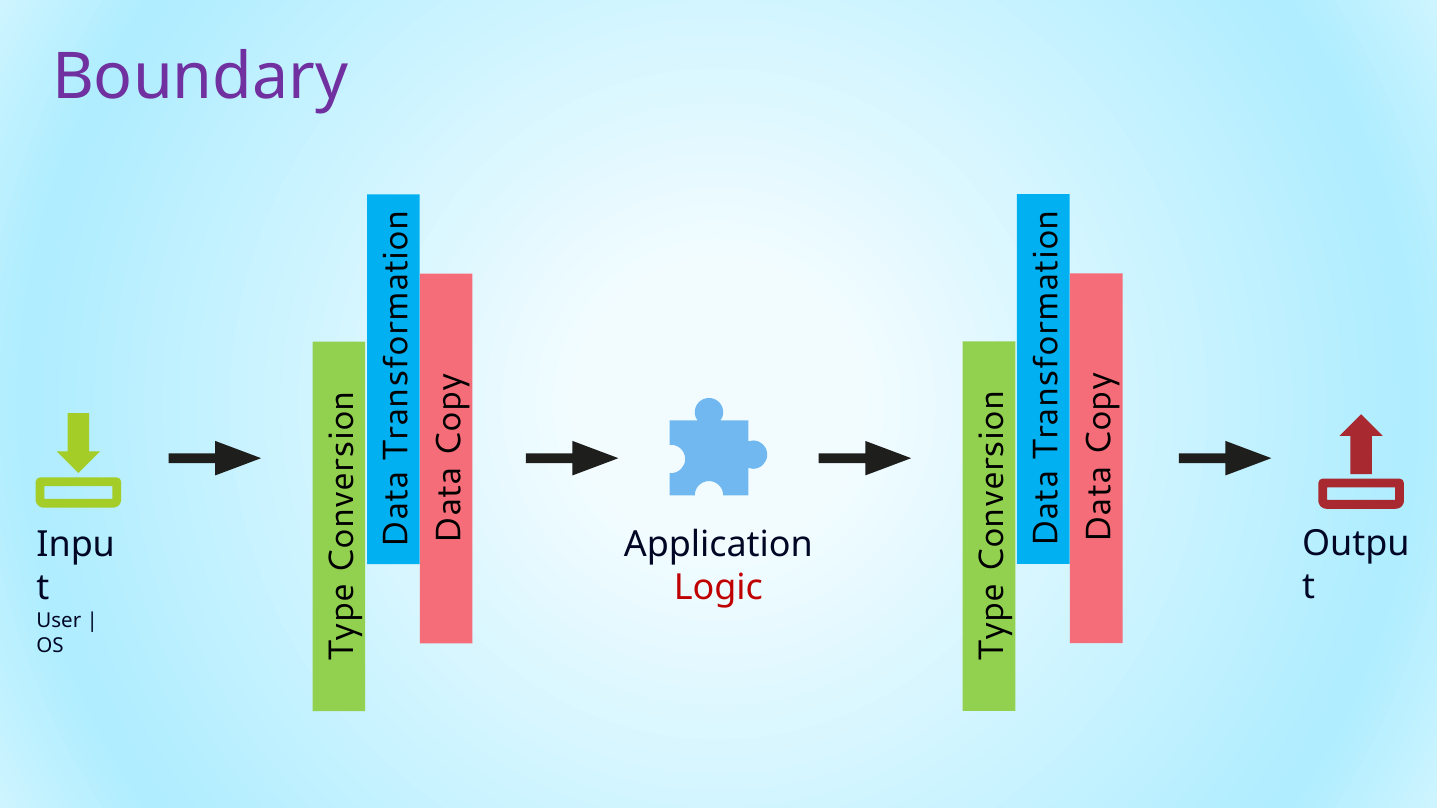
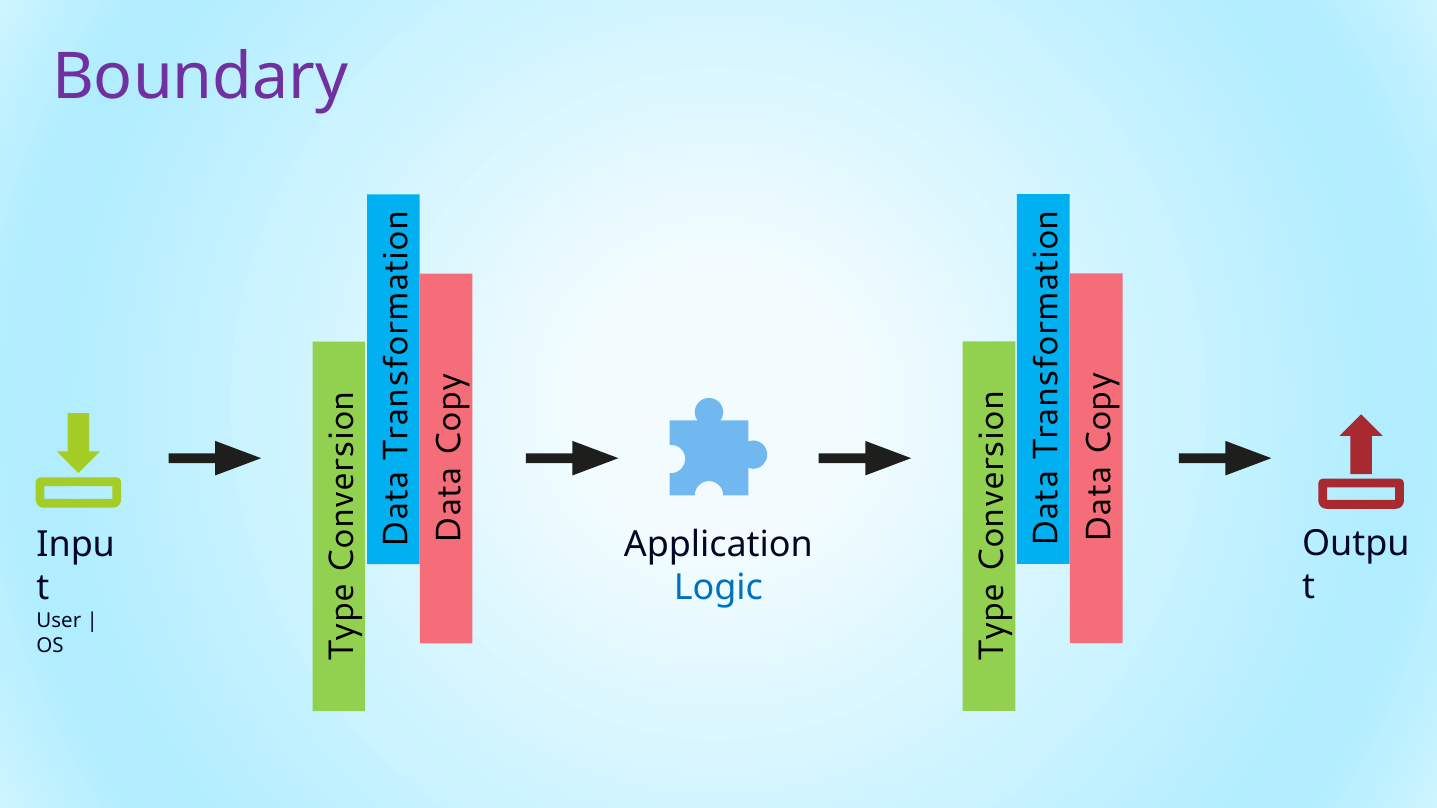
Logic colour: red -> blue (718, 588)
